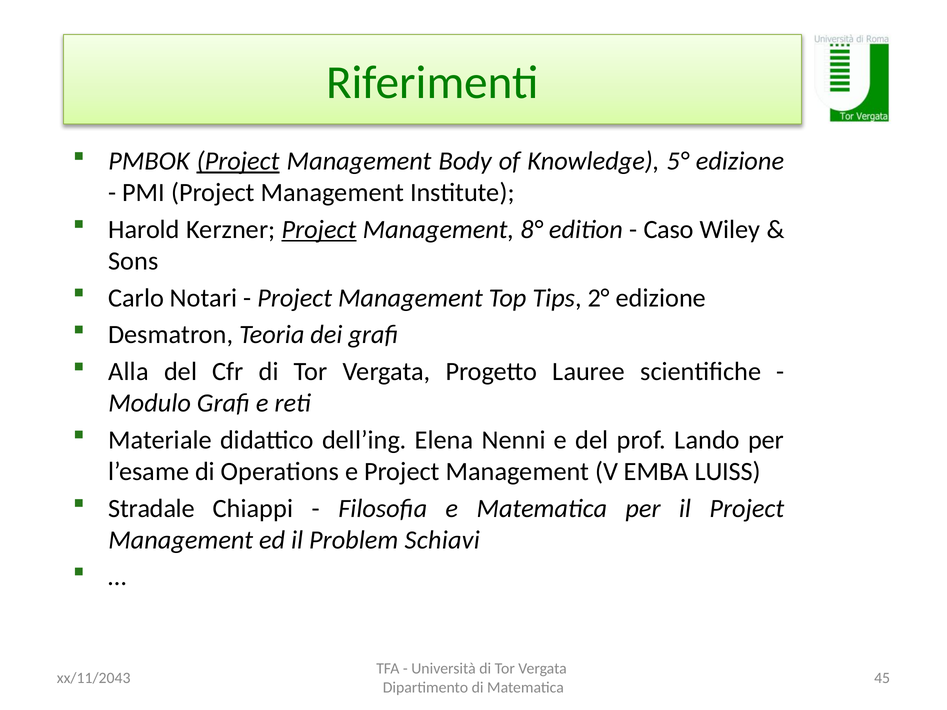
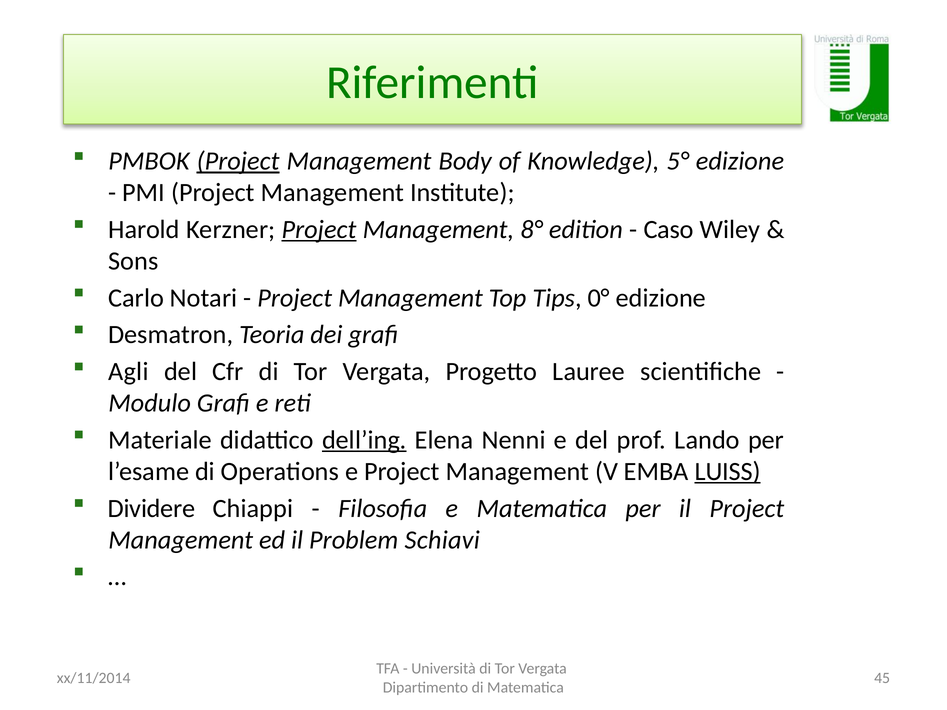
2°: 2° -> 0° (599, 298)
Alla: Alla -> Agli (128, 372)
dell’ing underline: none -> present (364, 440)
LUISS underline: none -> present (728, 472)
Stradale: Stradale -> Dividere (152, 509)
xx/11/2043: xx/11/2043 -> xx/11/2014 (94, 678)
